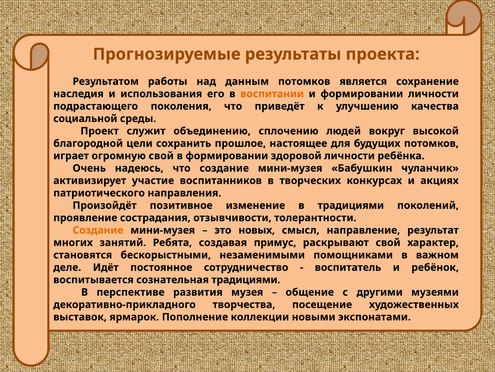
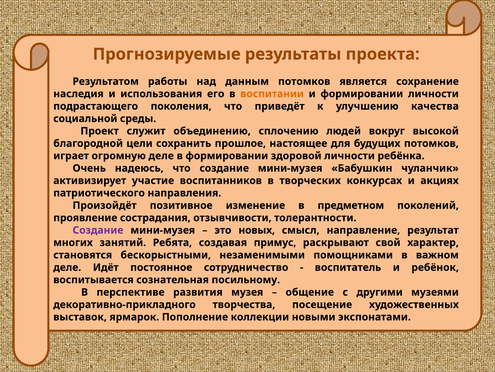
огромную свой: свой -> деле (161, 156)
в традициями: традициями -> предметном (351, 205)
Создание colour: orange -> purple (98, 230)
сознательная традициями: традициями -> посильному (246, 279)
